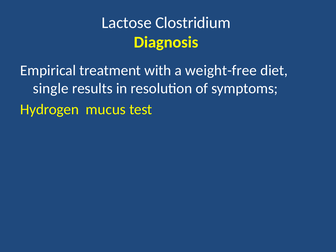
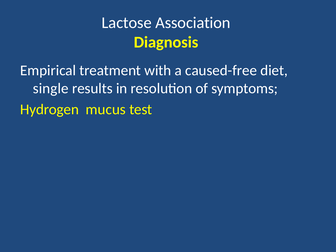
Clostridium: Clostridium -> Association (193, 23)
weight-free: weight-free -> caused-free (221, 70)
